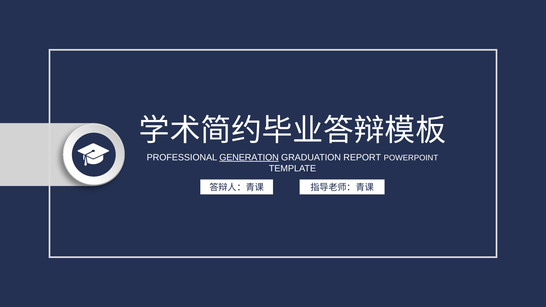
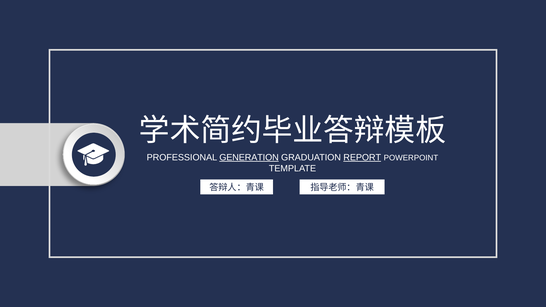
REPORT underline: none -> present (362, 157)
